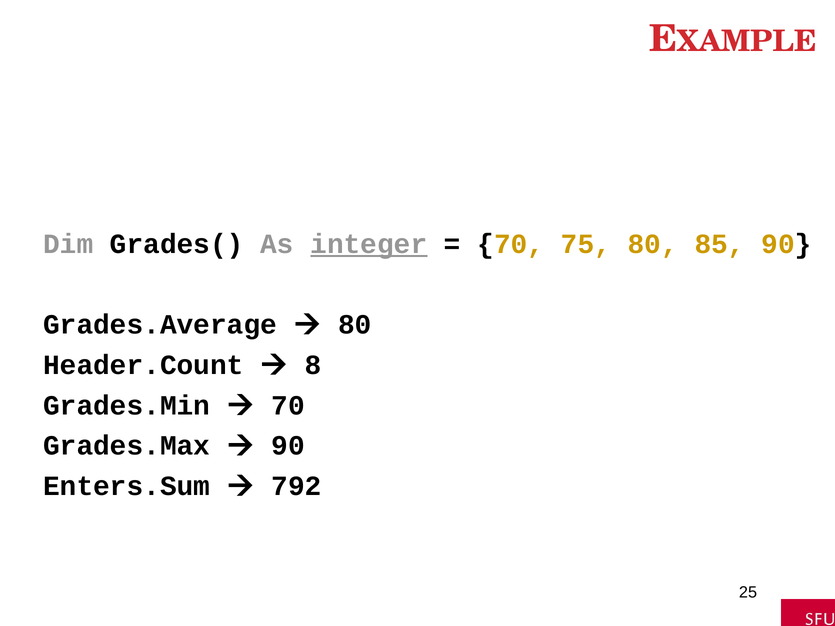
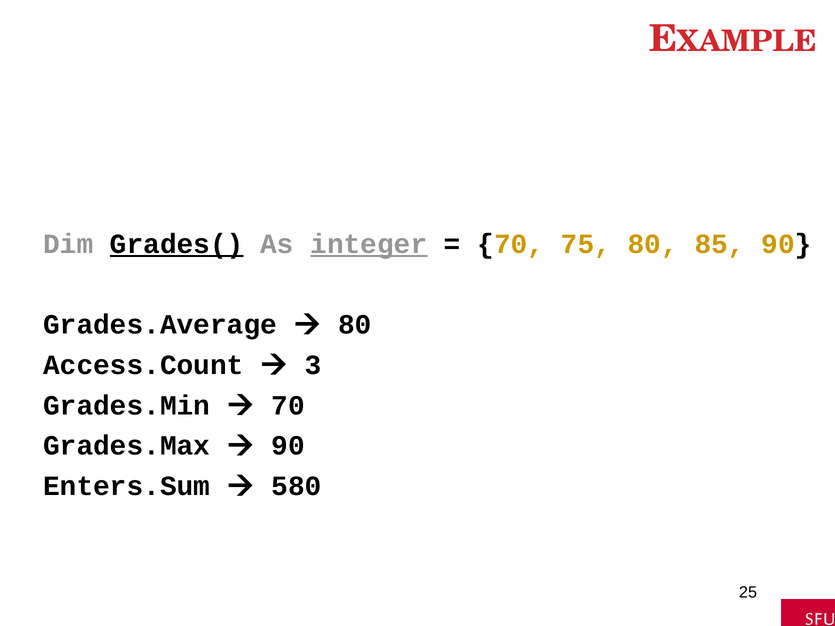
Grades( underline: none -> present (177, 244)
Header.Count: Header.Count -> Access.Count (143, 365)
8: 8 -> 3 (313, 365)
792: 792 -> 580 (296, 486)
